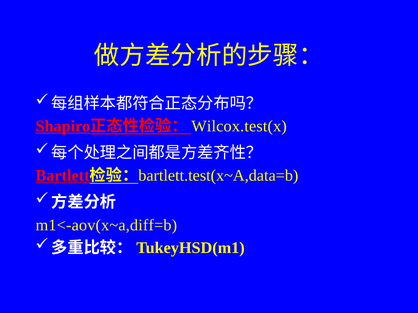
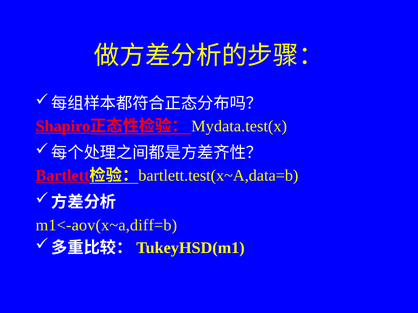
Wilcox.test(x: Wilcox.test(x -> Mydata.test(x (239, 126)
